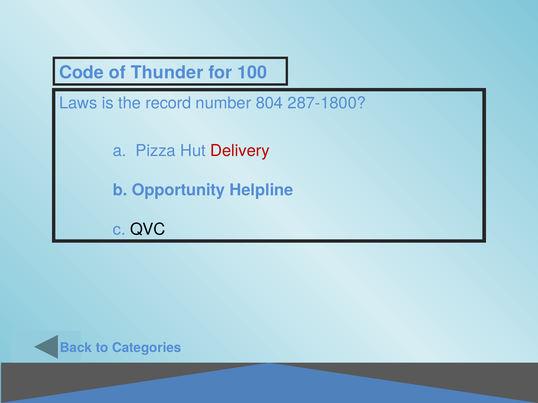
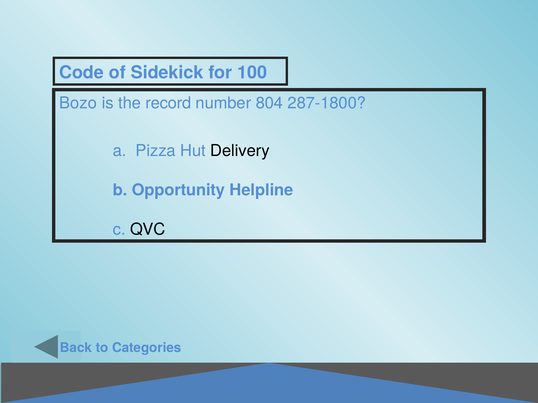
Thunder: Thunder -> Sidekick (167, 73)
Laws: Laws -> Bozo (78, 103)
Delivery colour: red -> black (240, 151)
